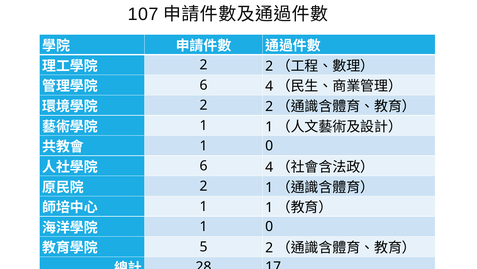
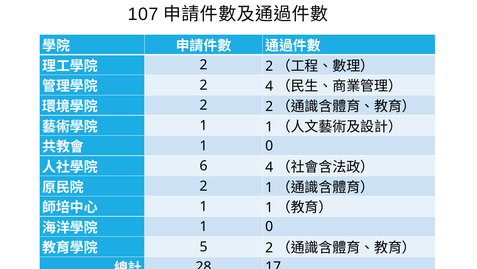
6: 6 -> 2 (204, 85)
